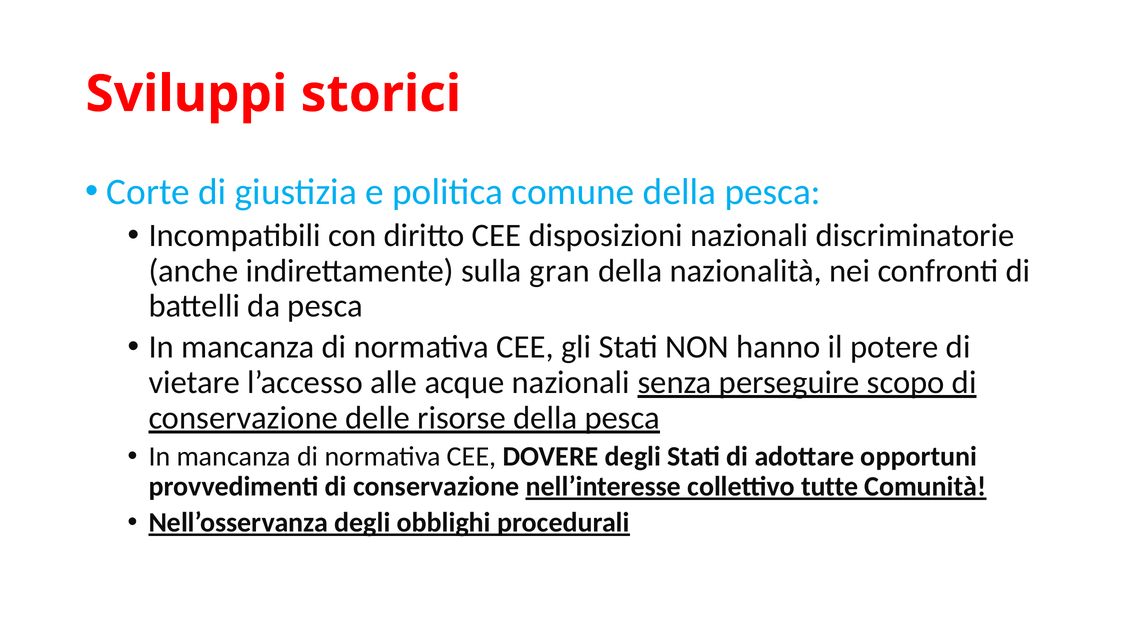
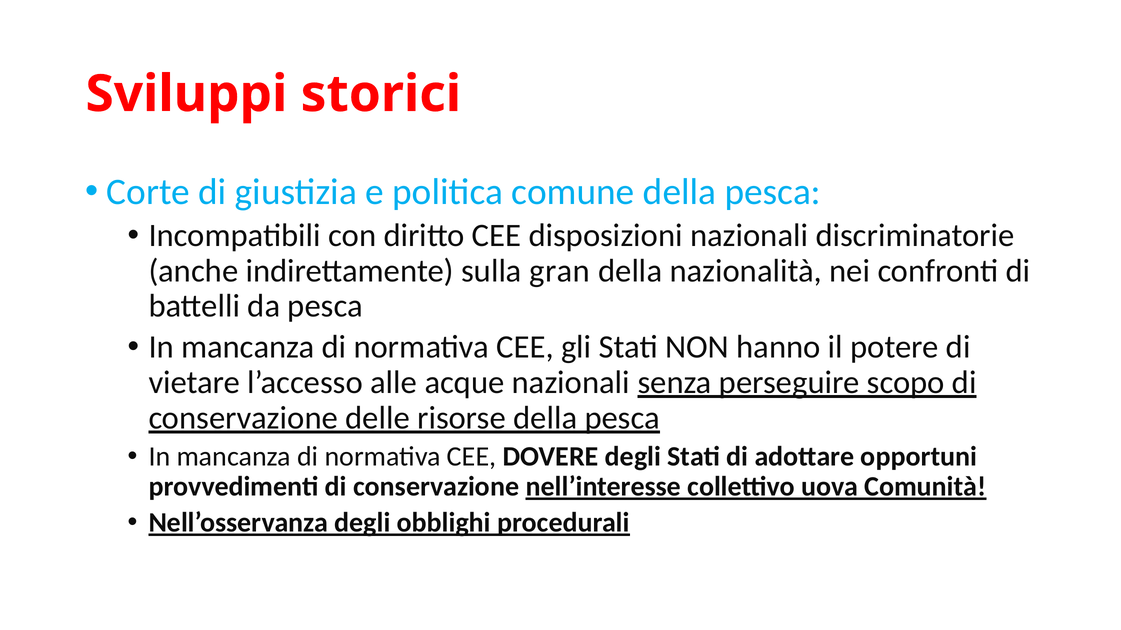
tutte: tutte -> uova (830, 487)
